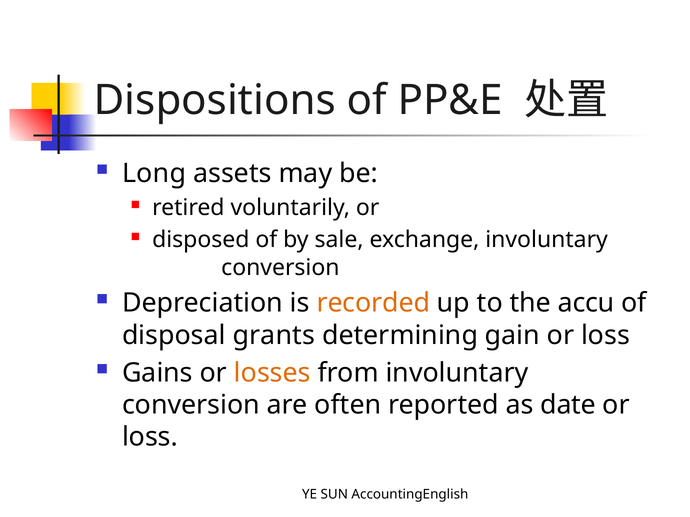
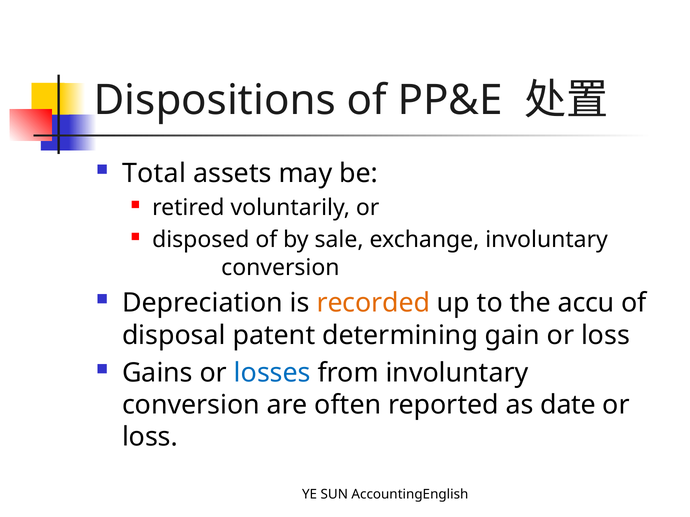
Long: Long -> Total (154, 174)
grants: grants -> patent (274, 335)
losses colour: orange -> blue (272, 373)
